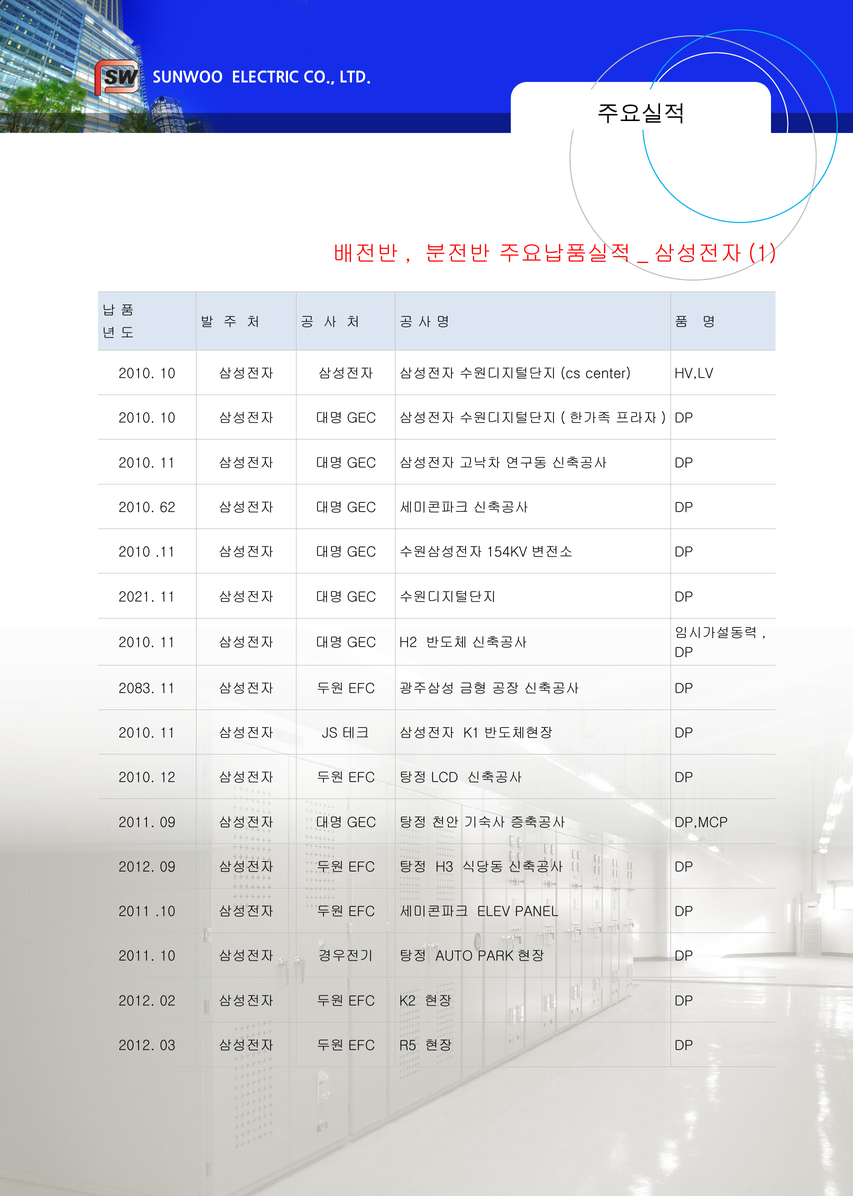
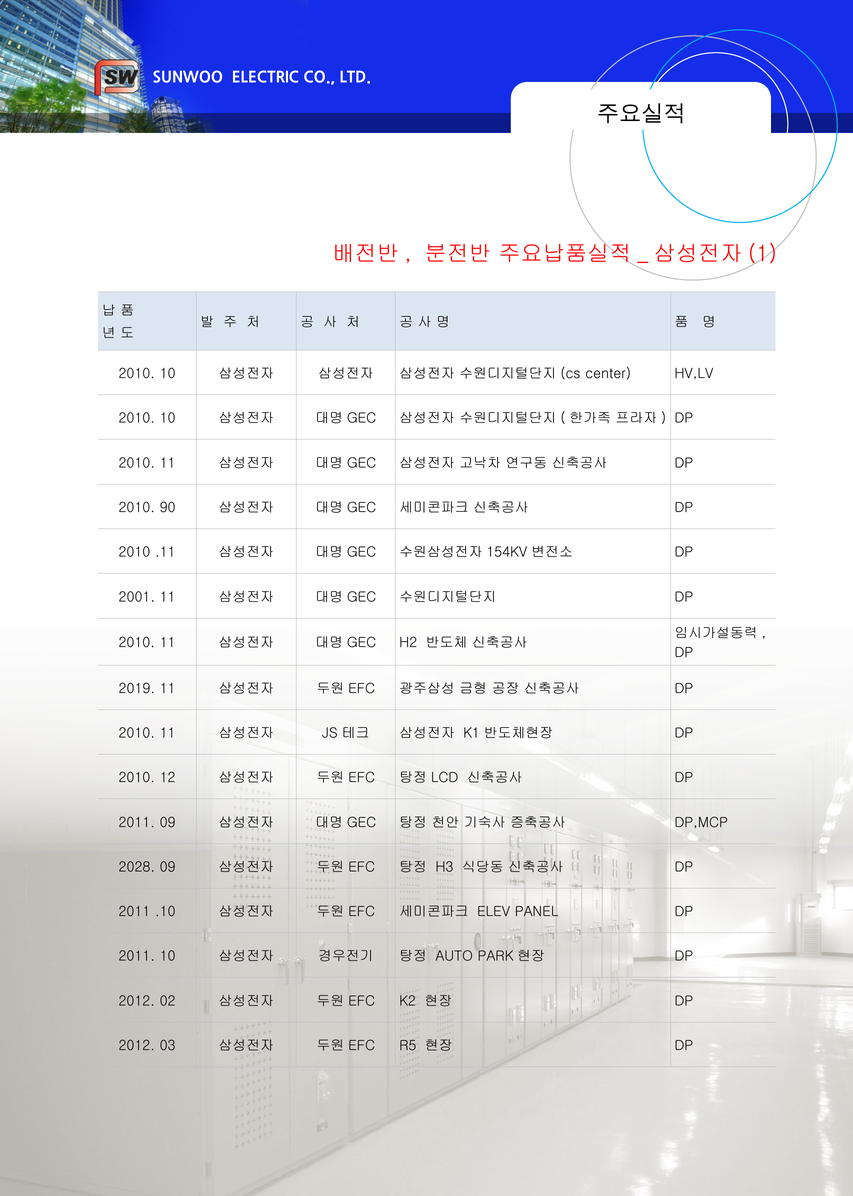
62: 62 -> 90 (168, 508)
2021: 2021 -> 2001 (137, 597)
2083: 2083 -> 2019 (137, 689)
2012: 2012 -> 2028 (137, 868)
